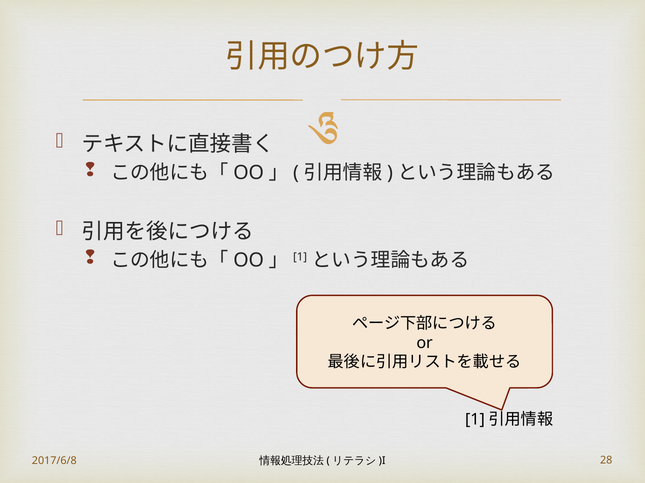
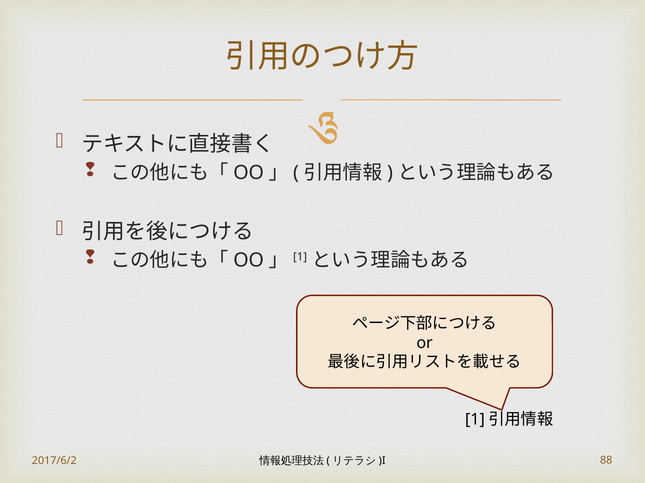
2017/6/8: 2017/6/8 -> 2017/6/2 (54, 462)
28: 28 -> 88 (606, 461)
